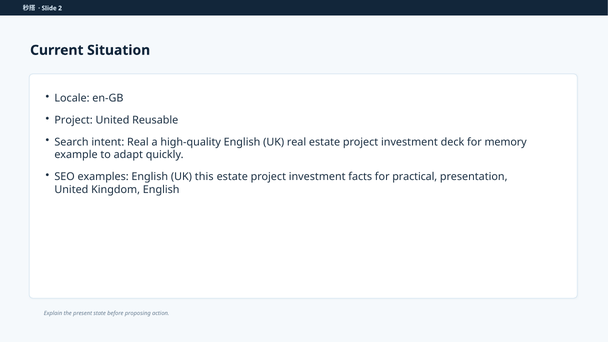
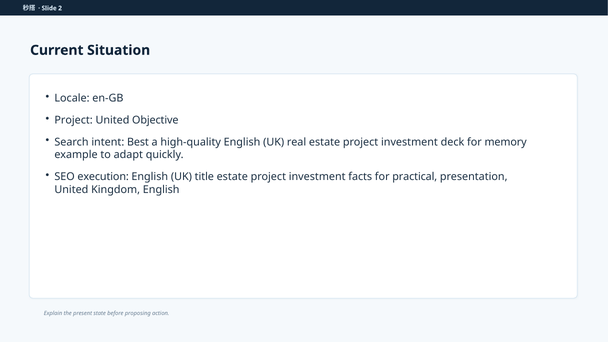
Reusable: Reusable -> Objective (155, 120)
intent Real: Real -> Best (138, 142)
examples: examples -> execution (103, 177)
this: this -> title (204, 177)
